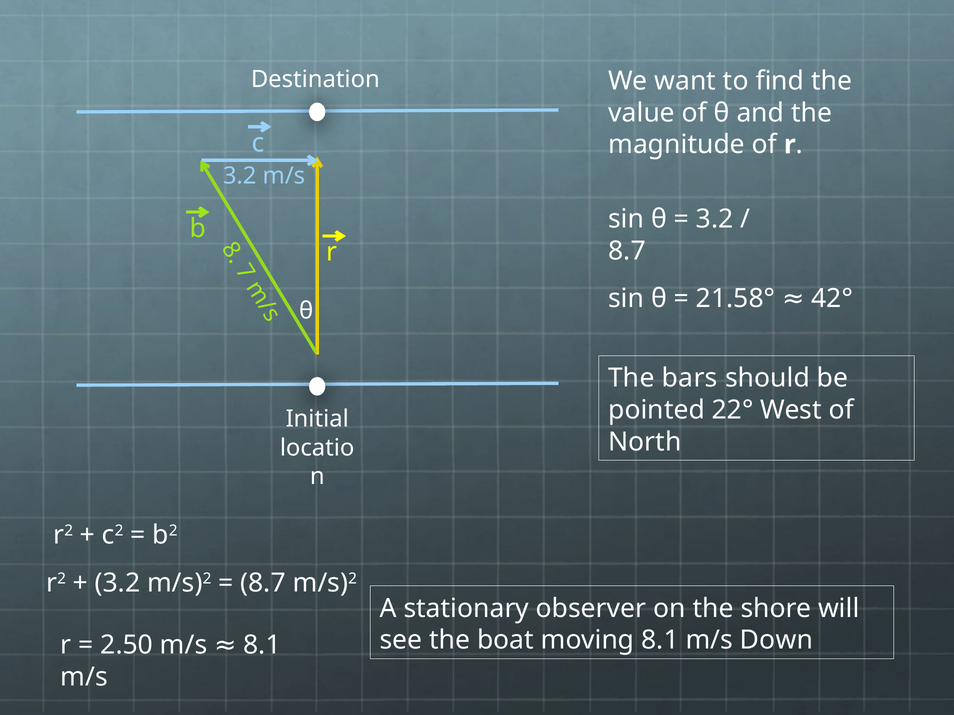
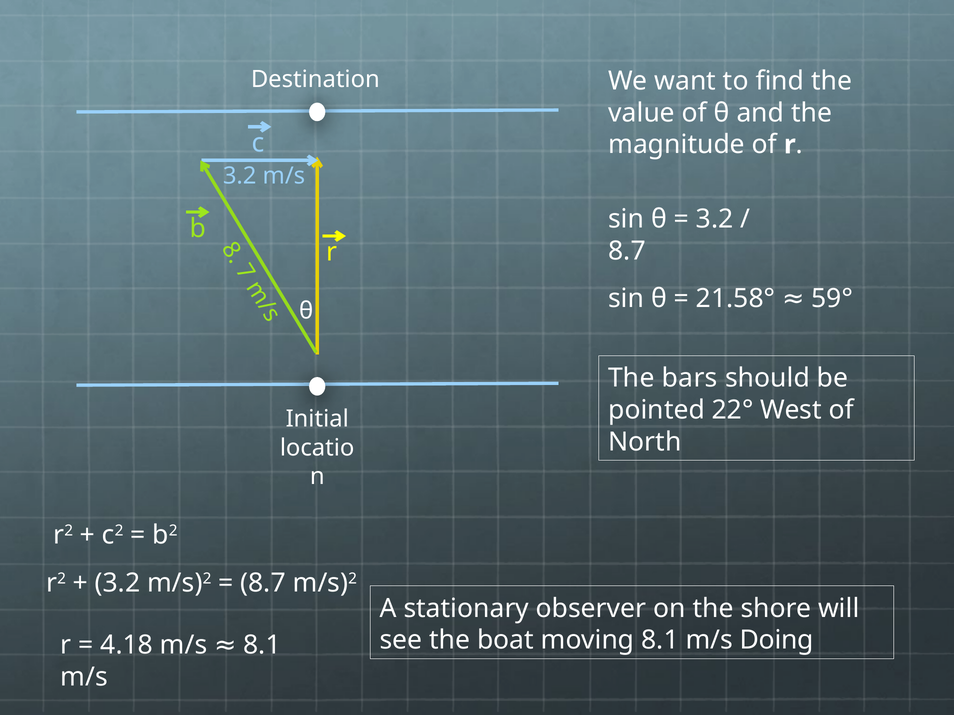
42°: 42° -> 59° (832, 299)
Down: Down -> Doing (777, 641)
2.50: 2.50 -> 4.18 (127, 646)
